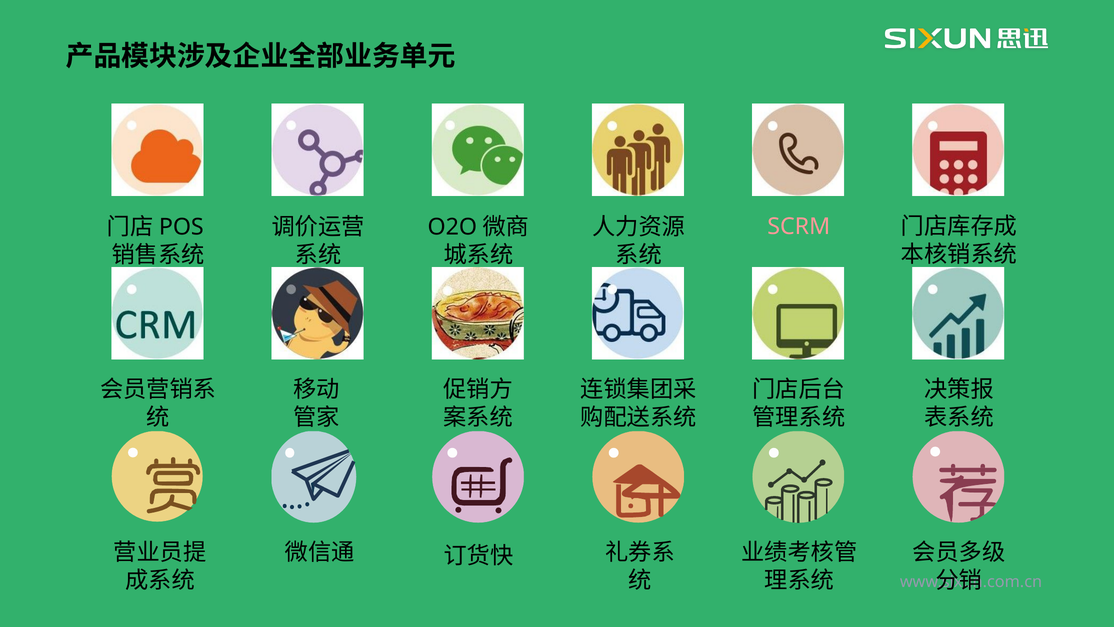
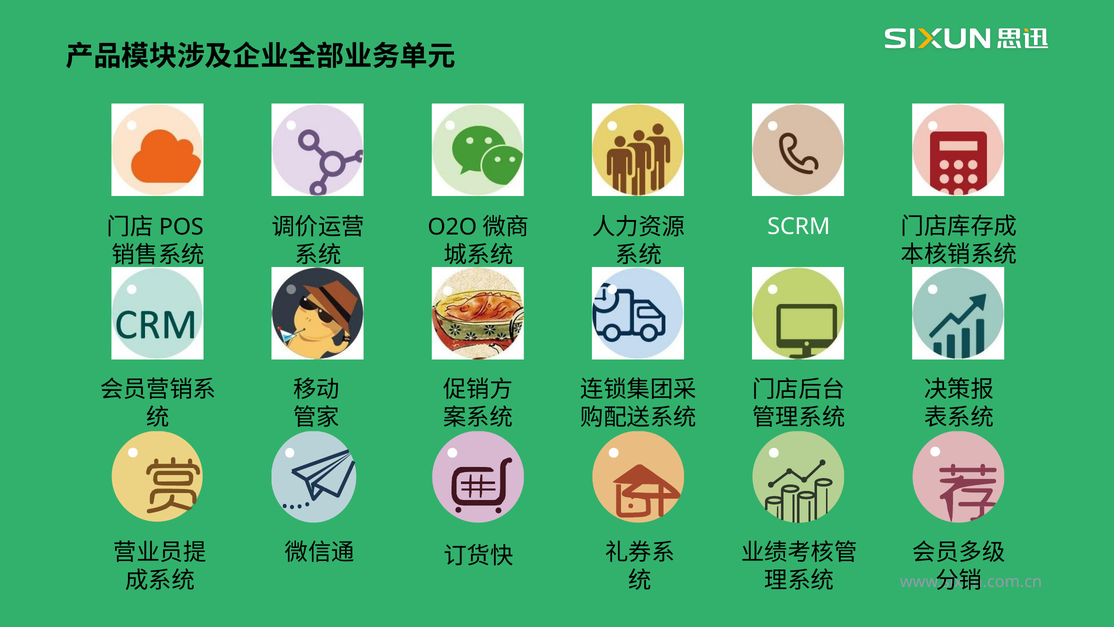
SCRM colour: pink -> white (799, 227)
